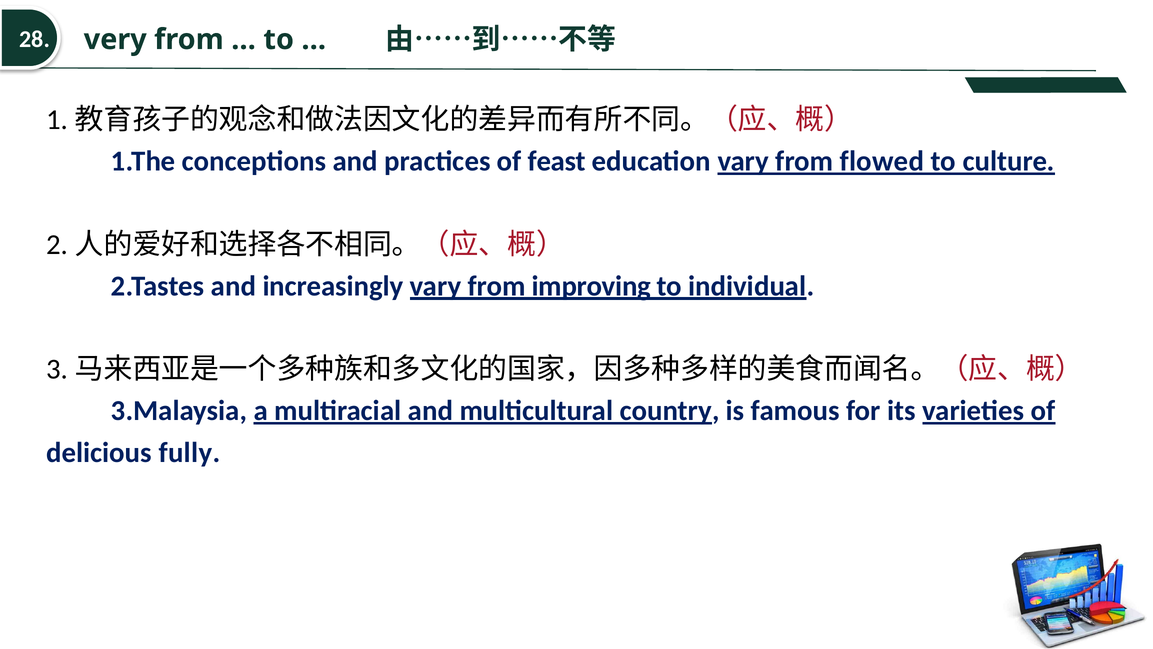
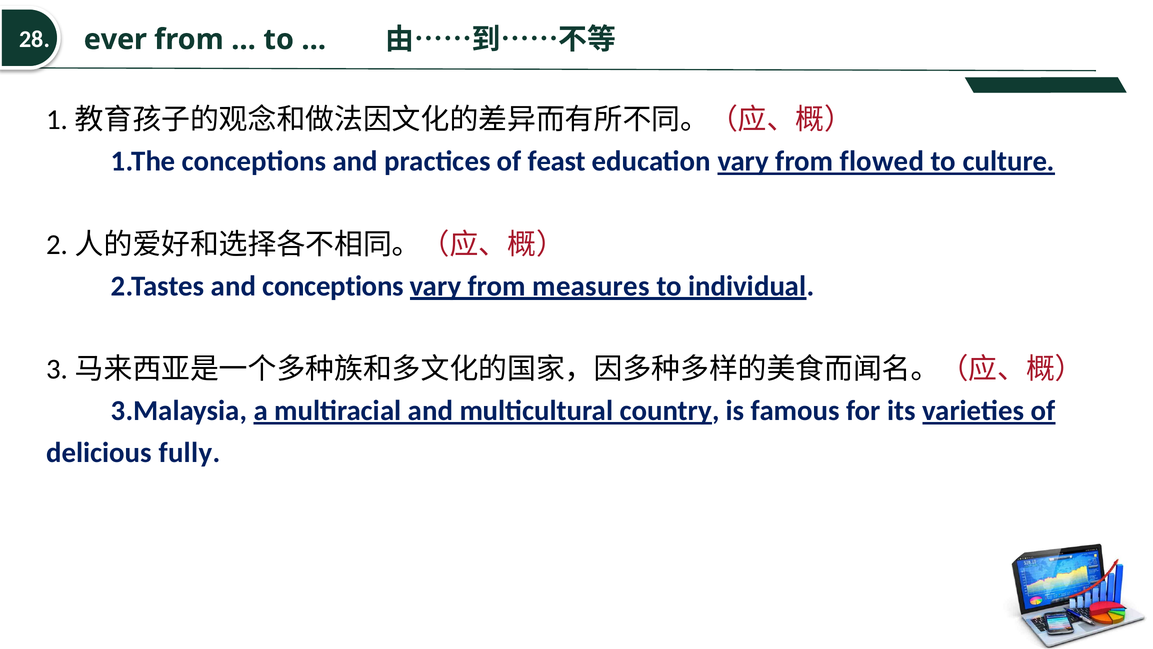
very: very -> ever (115, 40)
and increasingly: increasingly -> conceptions (333, 286)
improving: improving -> measures (591, 286)
